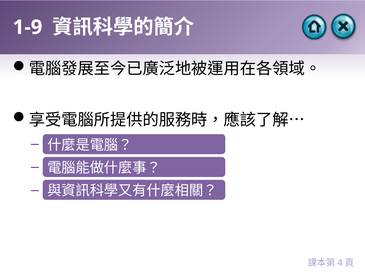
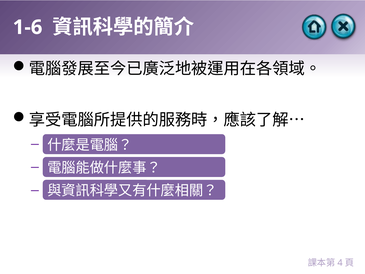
1-9: 1-9 -> 1-6 (28, 27)
